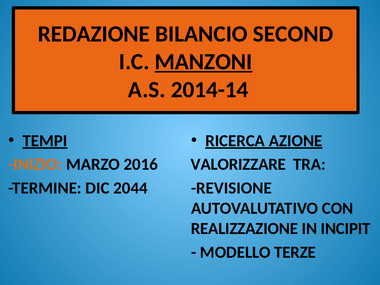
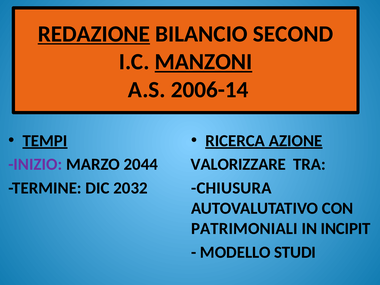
REDAZIONE underline: none -> present (94, 34)
2014-14: 2014-14 -> 2006-14 (210, 90)
INIZIO colour: orange -> purple (35, 164)
2016: 2016 -> 2044 (141, 164)
2044: 2044 -> 2032 (130, 188)
REVISIONE: REVISIONE -> CHIUSURA (231, 188)
REALIZZAZIONE: REALIZZAZIONE -> PATRIMONIALI (244, 229)
TERZE: TERZE -> STUDI (295, 252)
